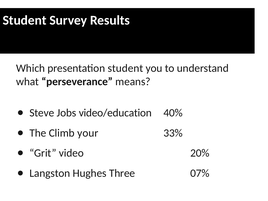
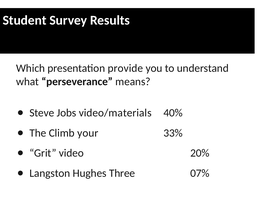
presentation student: student -> provide (125, 68)
video/education: video/education -> video/materials (115, 113)
